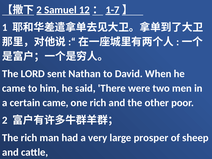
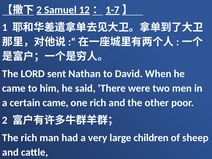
prosper: prosper -> children (151, 138)
